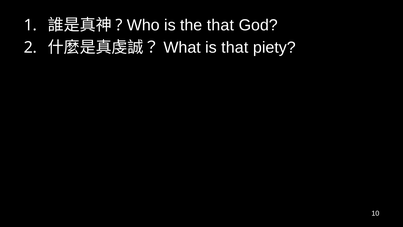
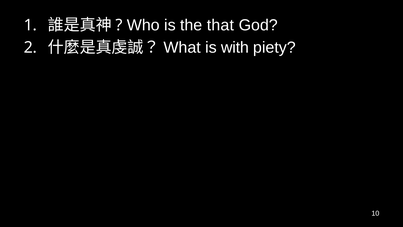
is that: that -> with (235, 47)
